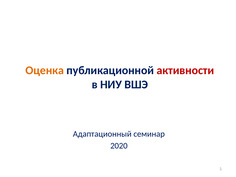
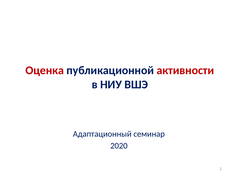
Оценка colour: orange -> red (45, 70)
